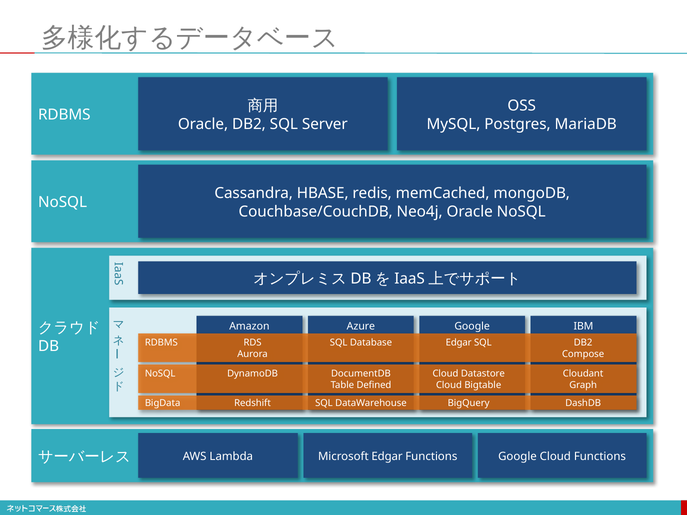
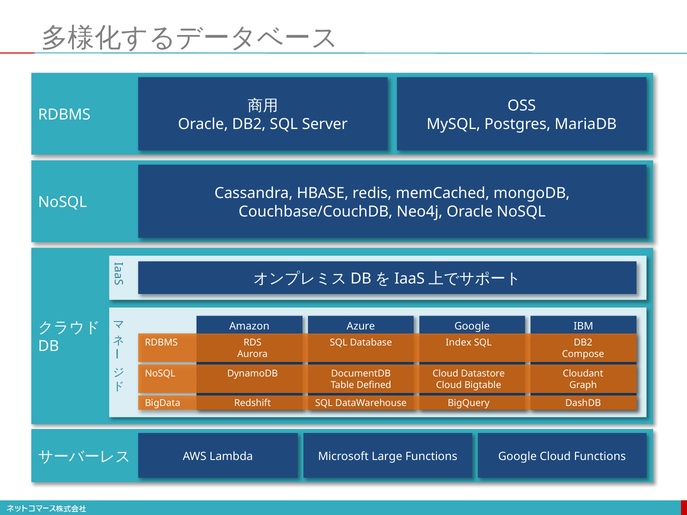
Database Edgar: Edgar -> Index (459, 343)
Microsoft Edgar: Edgar -> Large (387, 456)
